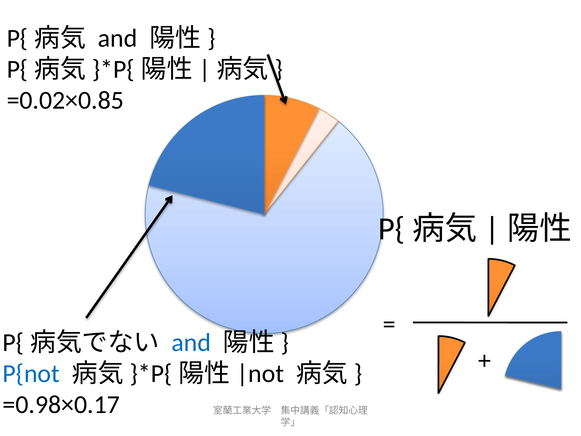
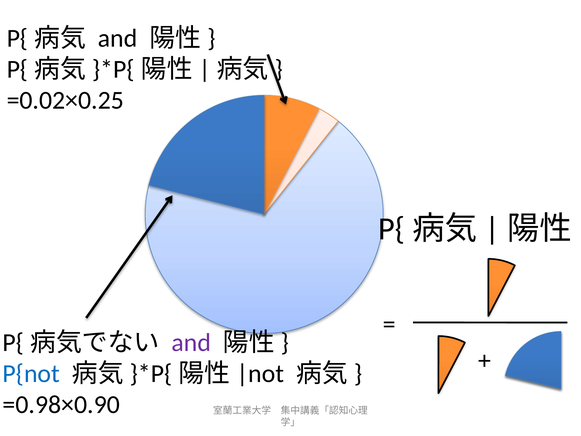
=0.02×0.85: =0.02×0.85 -> =0.02×0.25 (65, 100)
and colour: blue -> purple (191, 342)
=0.98×0.17: =0.98×0.17 -> =0.98×0.90 (61, 404)
